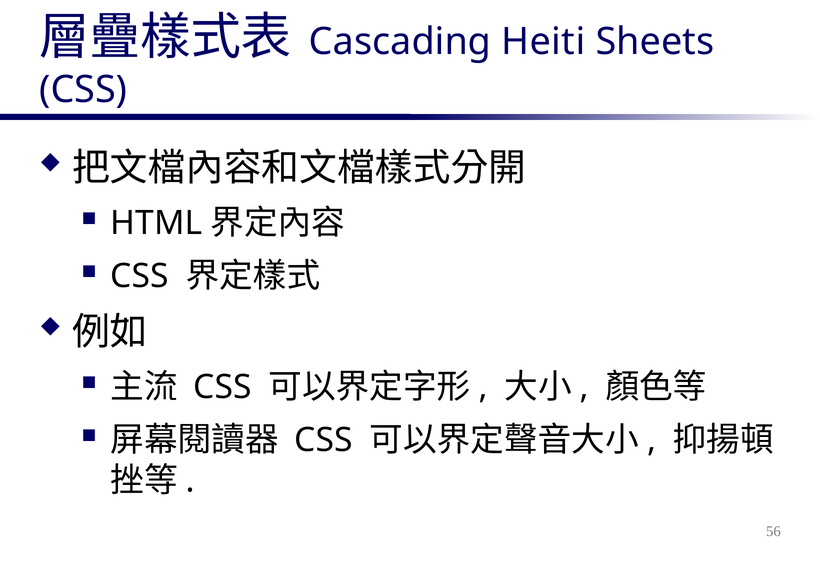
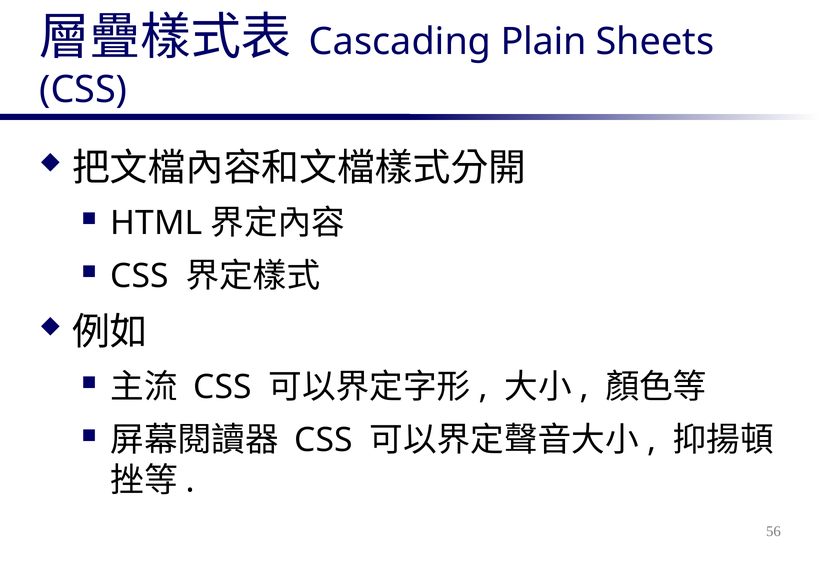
Heiti: Heiti -> Plain (544, 42)
